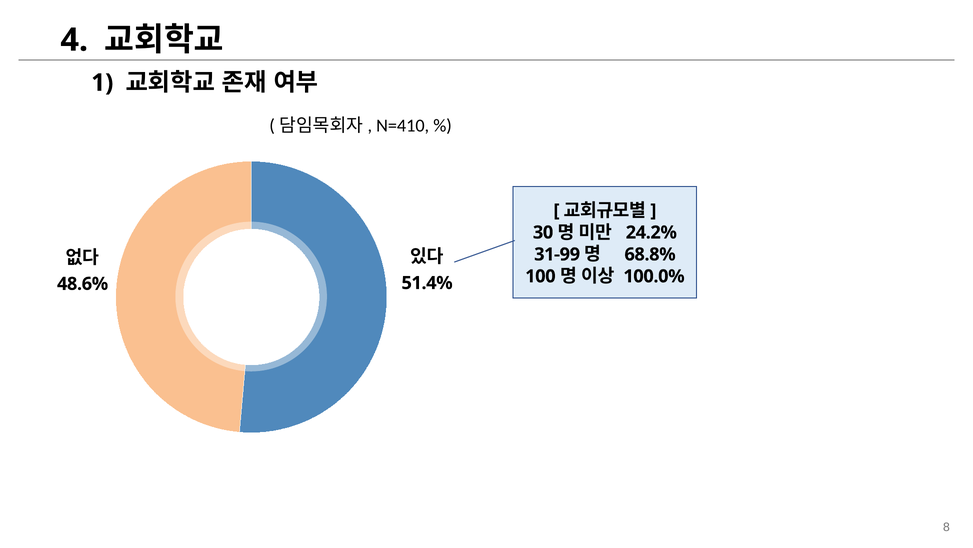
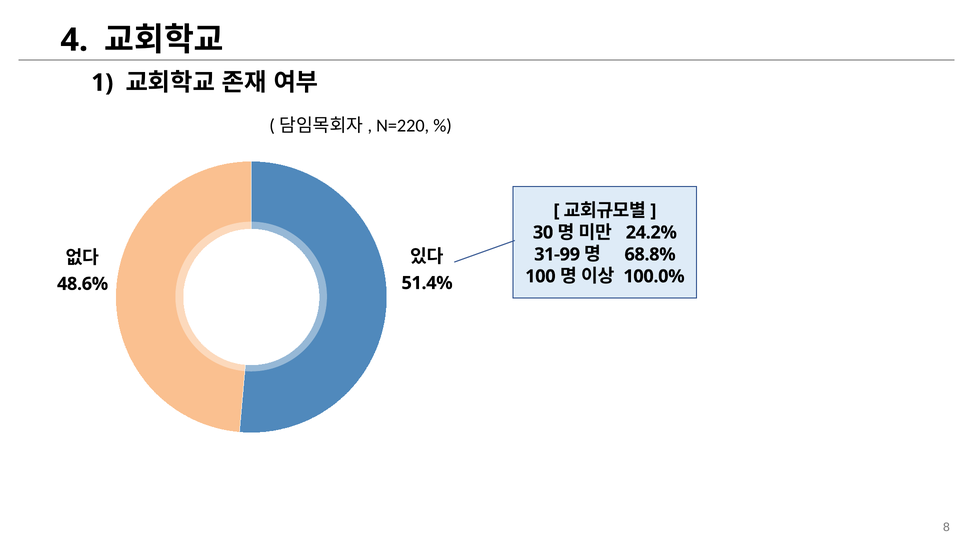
N=410: N=410 -> N=220 (403, 126)
